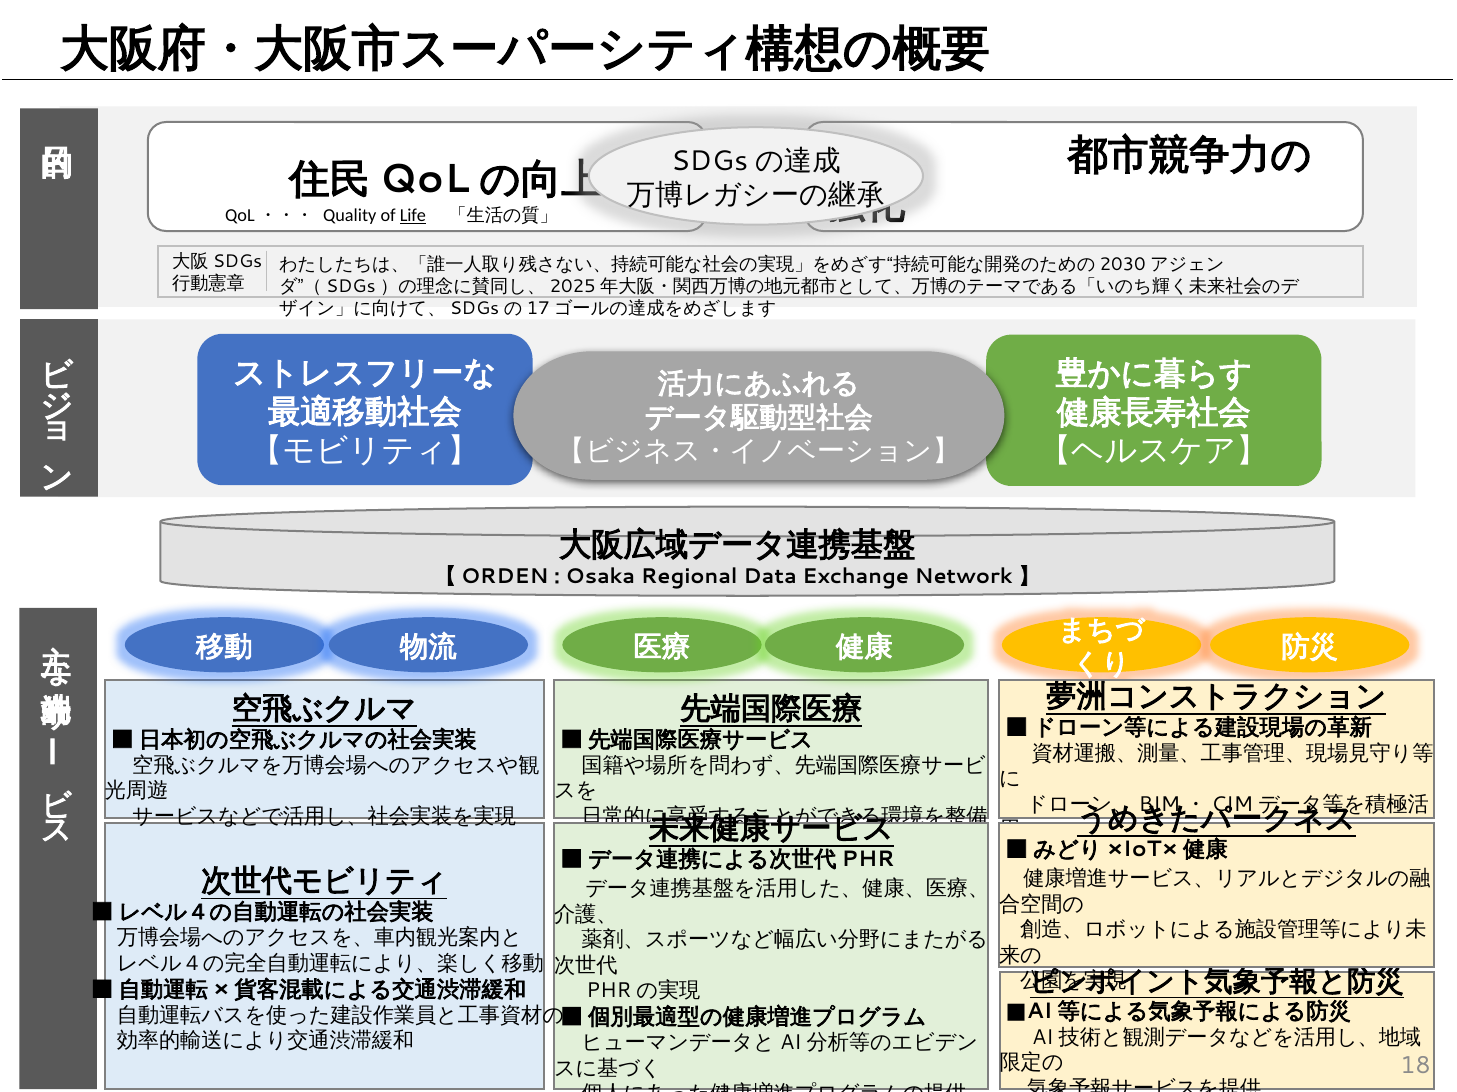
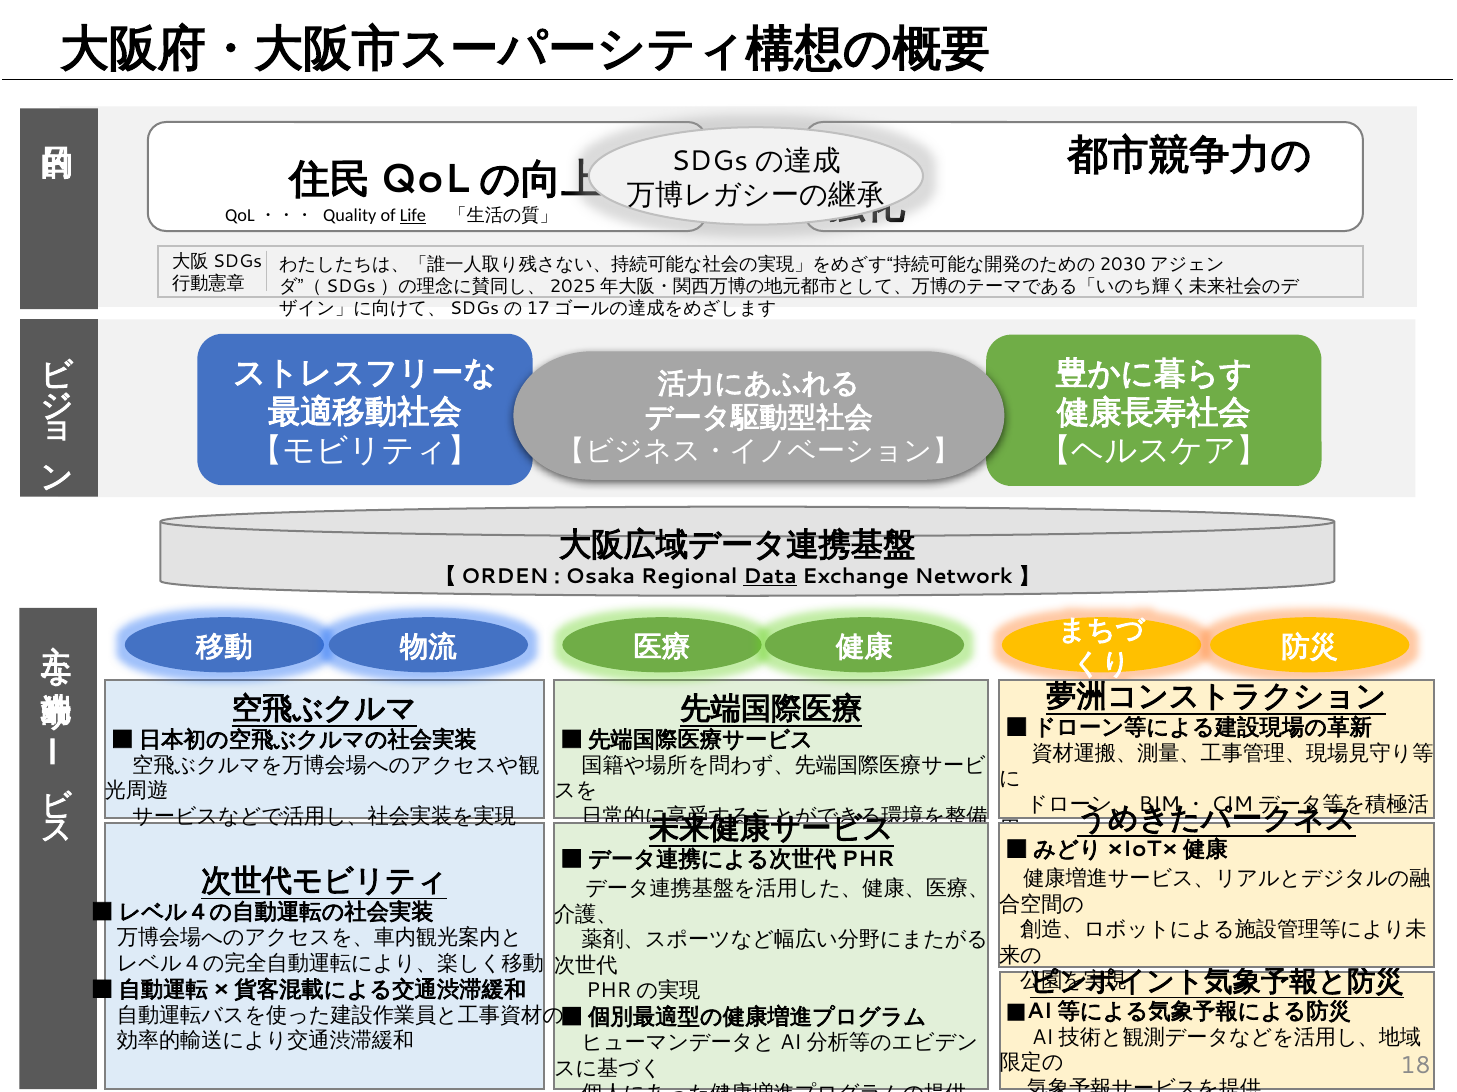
Data underline: none -> present (770, 576)
